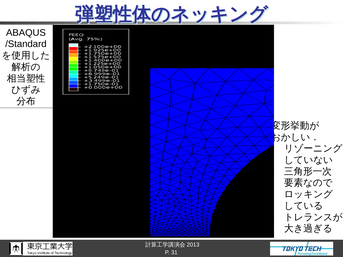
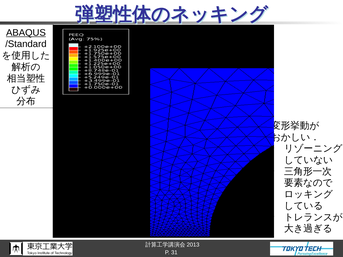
ABAQUS underline: none -> present (26, 33)
